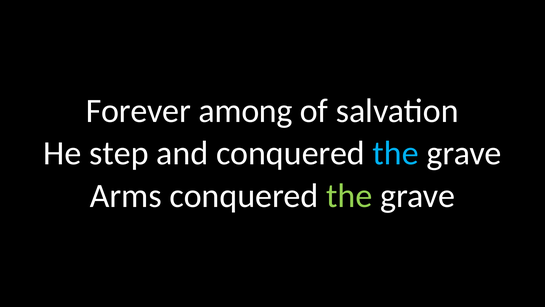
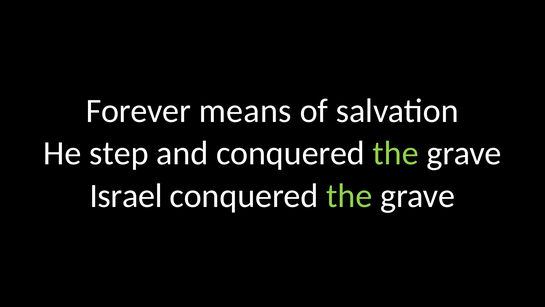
among: among -> means (245, 111)
the colour: light blue -> light green (396, 153)
Arms: Arms -> Israel (126, 196)
